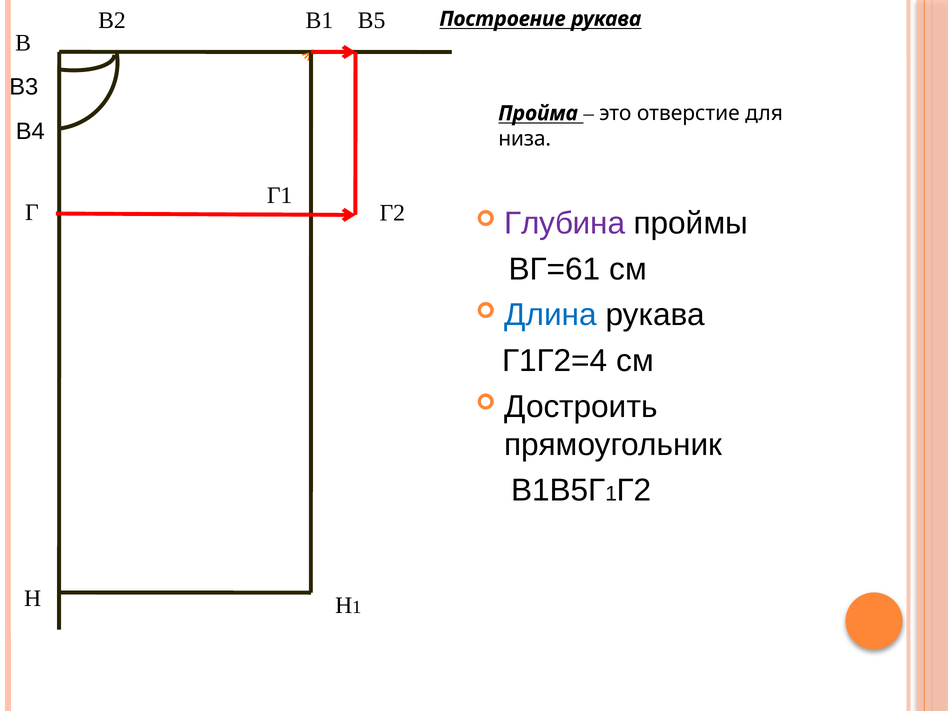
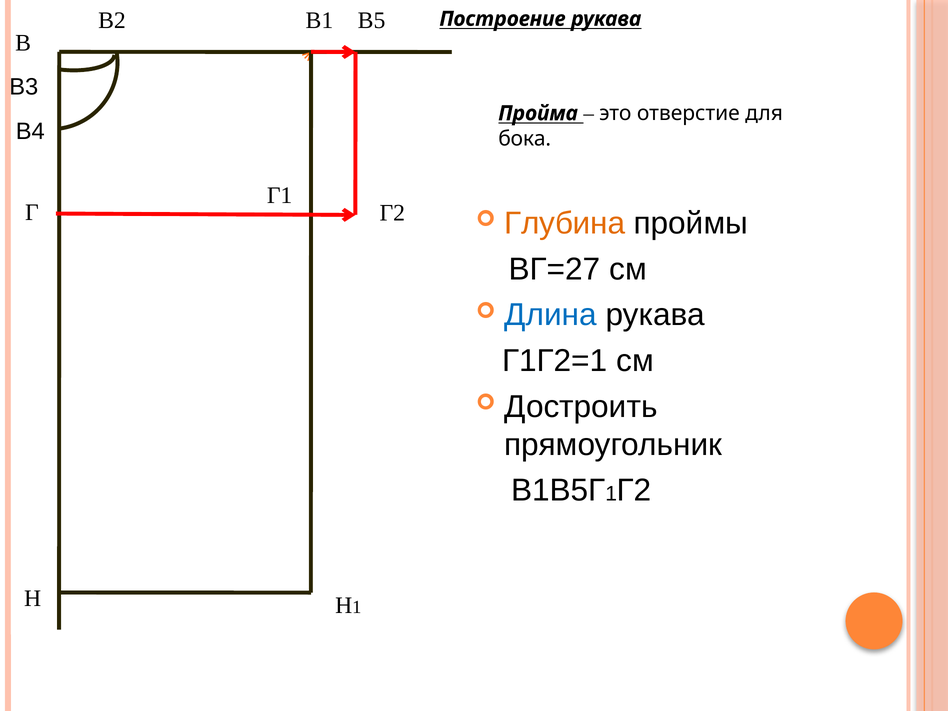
низа: низа -> бока (525, 139)
Глубина colour: purple -> orange (565, 223)
ВГ=61: ВГ=61 -> ВГ=27 (555, 269)
Г1Г2=4: Г1Г2=4 -> Г1Г2=1 (555, 361)
